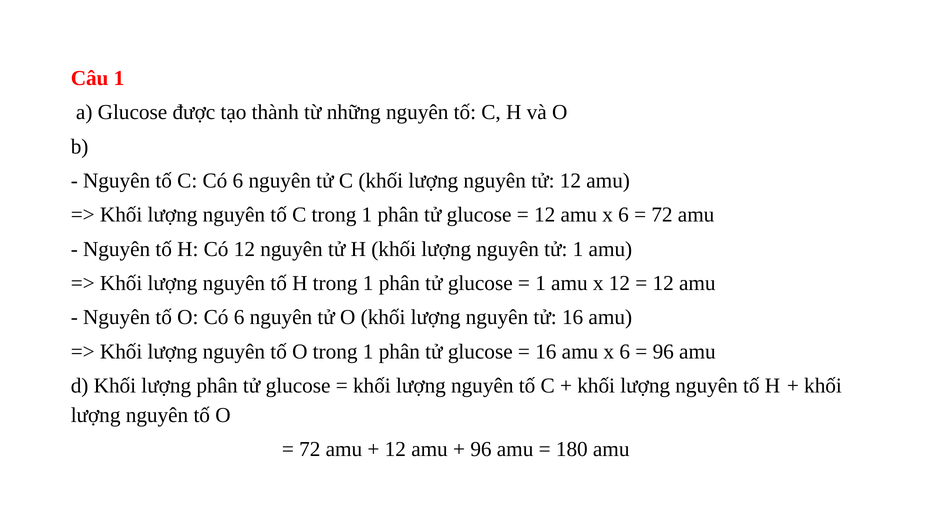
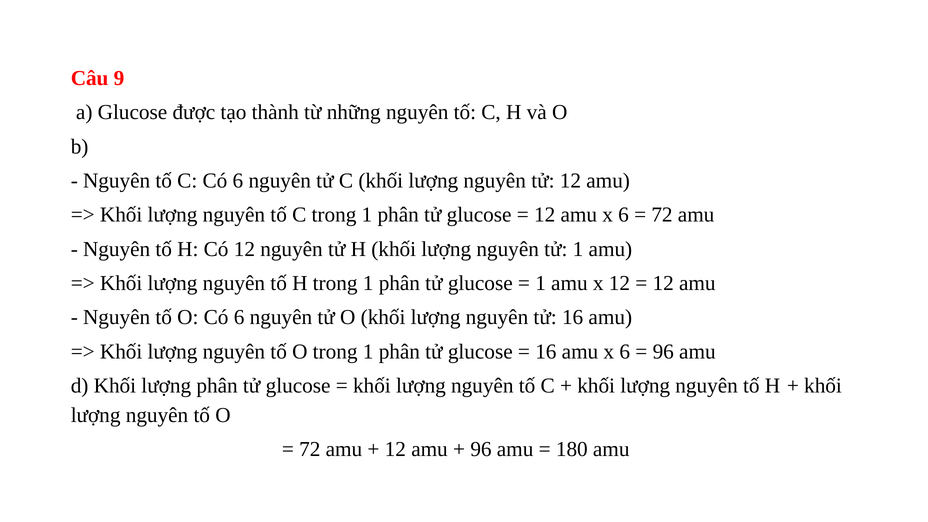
Câu 1: 1 -> 9 (119, 78)
